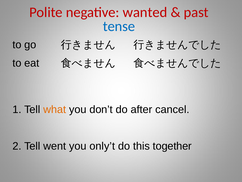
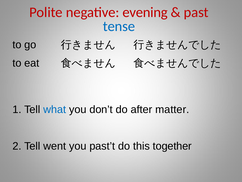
wanted: wanted -> evening (145, 12)
what colour: orange -> blue (55, 109)
cancel: cancel -> matter (172, 109)
only’t: only’t -> past’t (102, 146)
